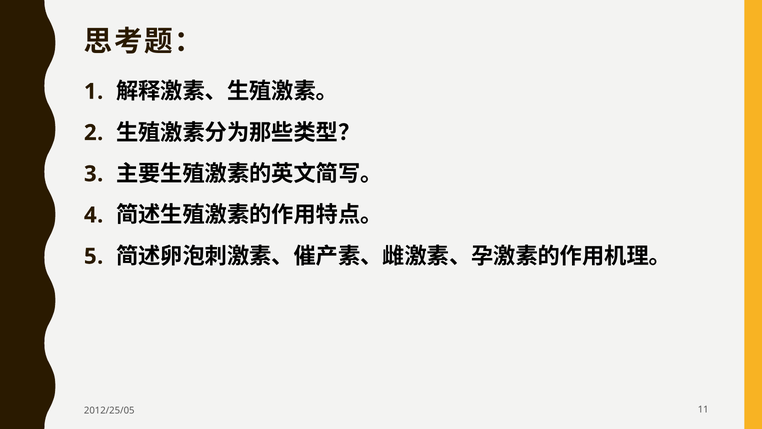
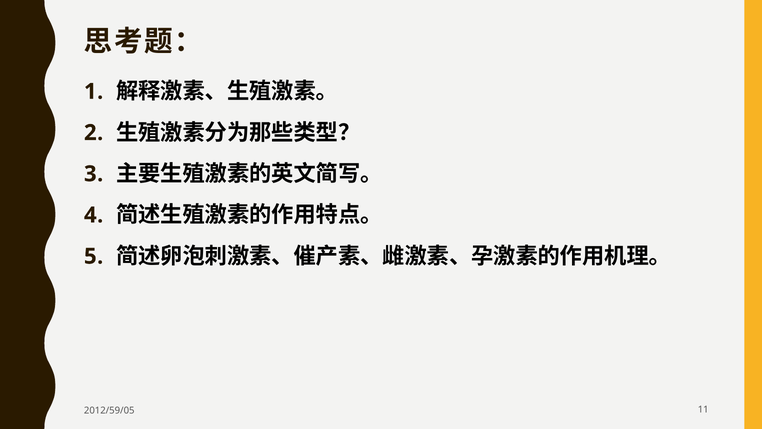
2012/25/05: 2012/25/05 -> 2012/59/05 (109, 410)
